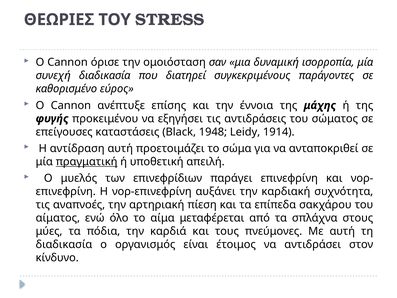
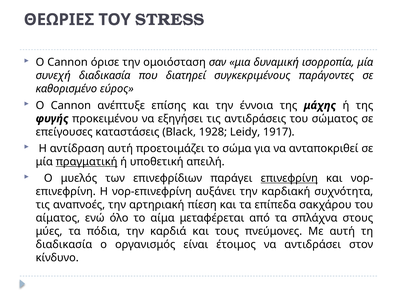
1948: 1948 -> 1928 (213, 132)
1914: 1914 -> 1917 (279, 132)
επινεφρίνη underline: none -> present (289, 178)
